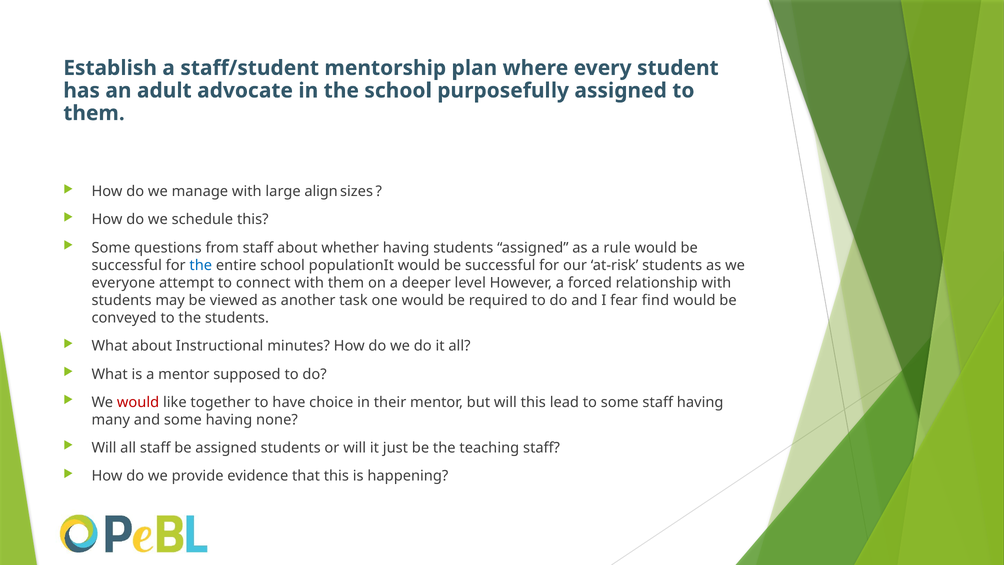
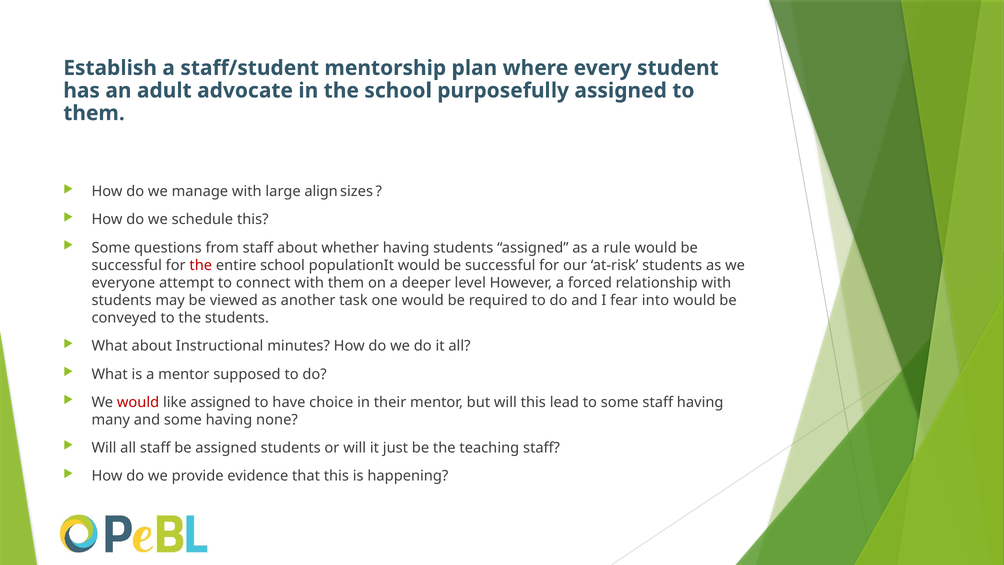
the colour: blue -> red (201, 265)
find: find -> into (655, 300)
like together: together -> assigned (221, 402)
